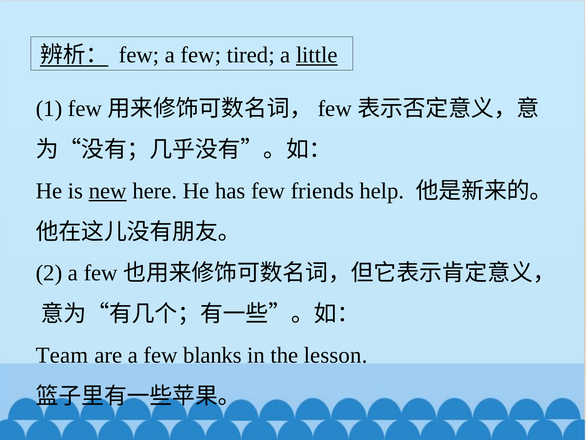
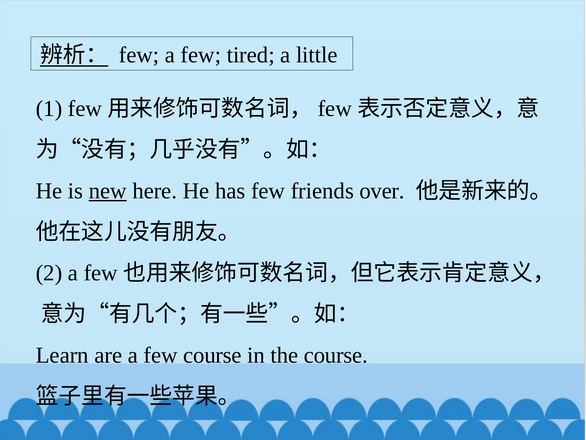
little underline: present -> none (317, 55)
help: help -> over (382, 191)
Team: Team -> Learn (62, 355)
few blanks: blanks -> course (212, 355)
the lesson: lesson -> course (336, 355)
